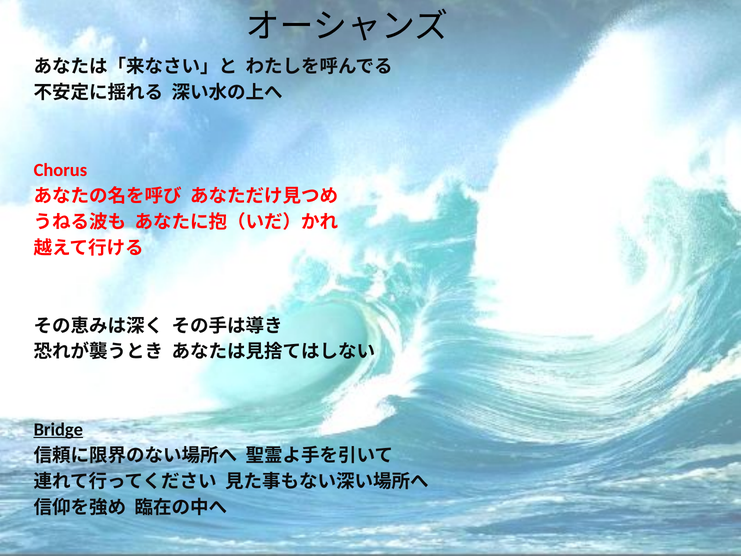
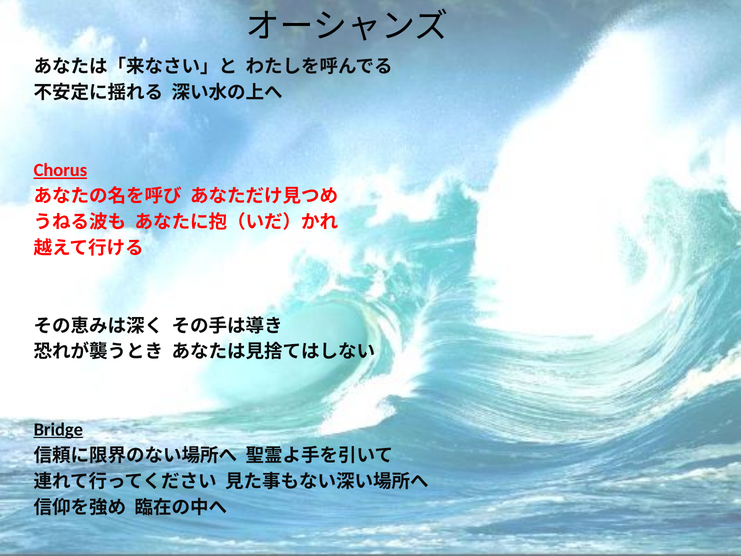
Chorus underline: none -> present (60, 170)
